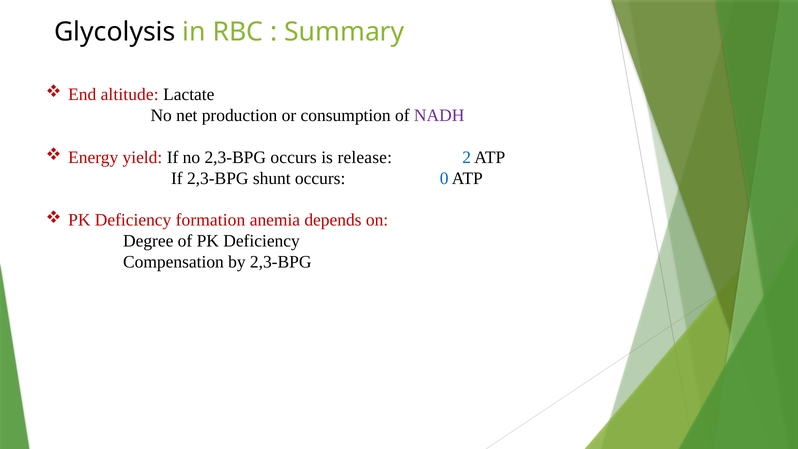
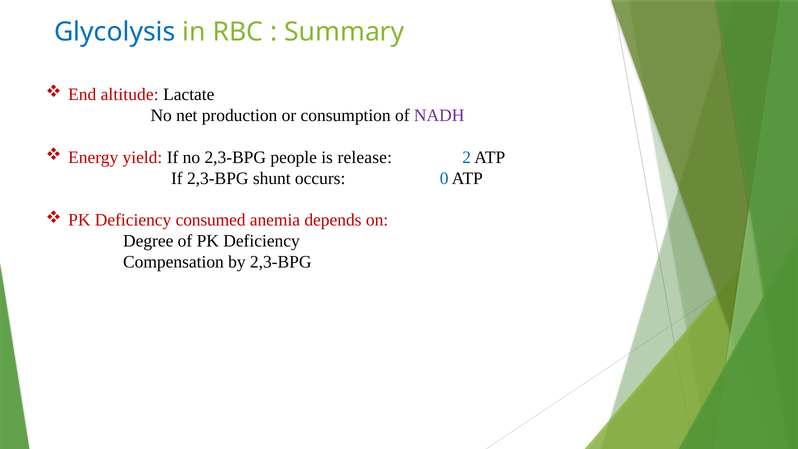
Glycolysis colour: black -> blue (115, 32)
2,3-BPG occurs: occurs -> people (294, 157)
formation: formation -> consumed (211, 220)
